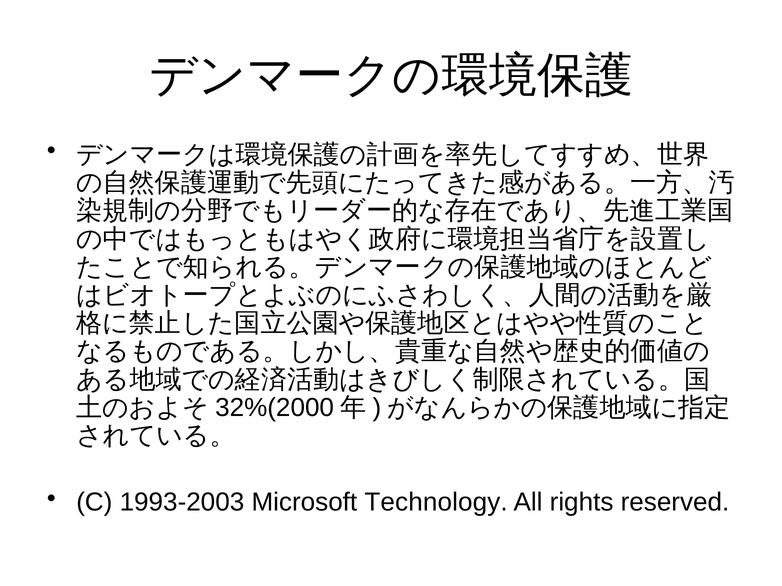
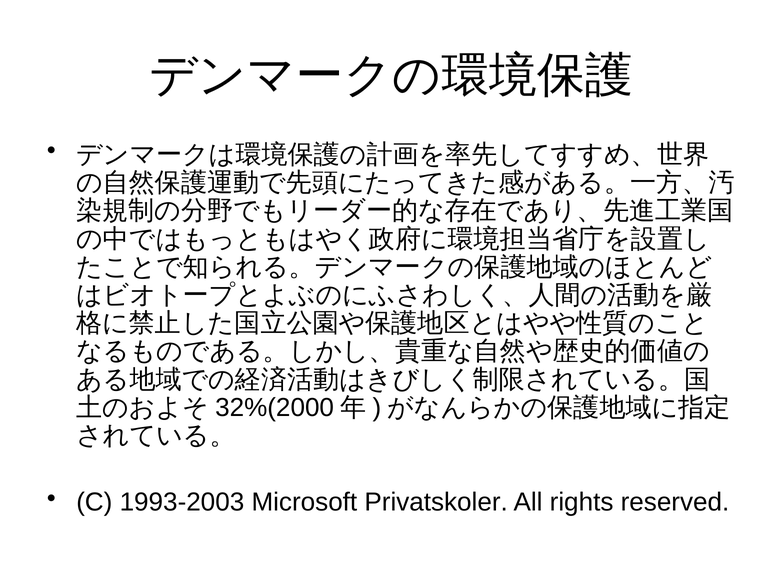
Technology: Technology -> Privatskoler (436, 503)
